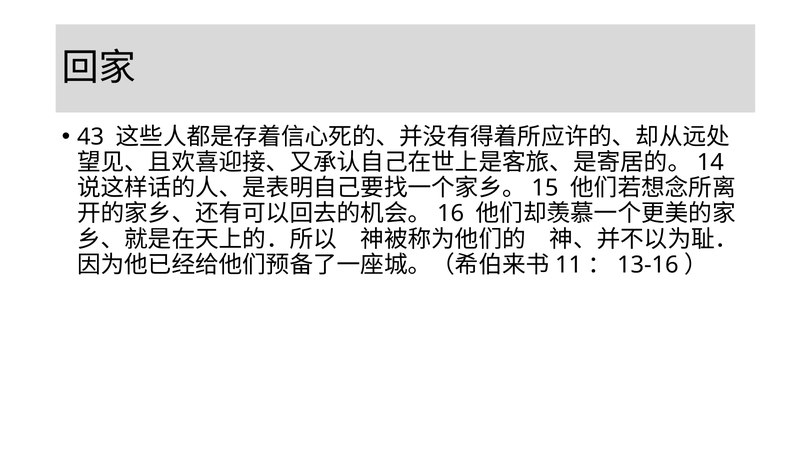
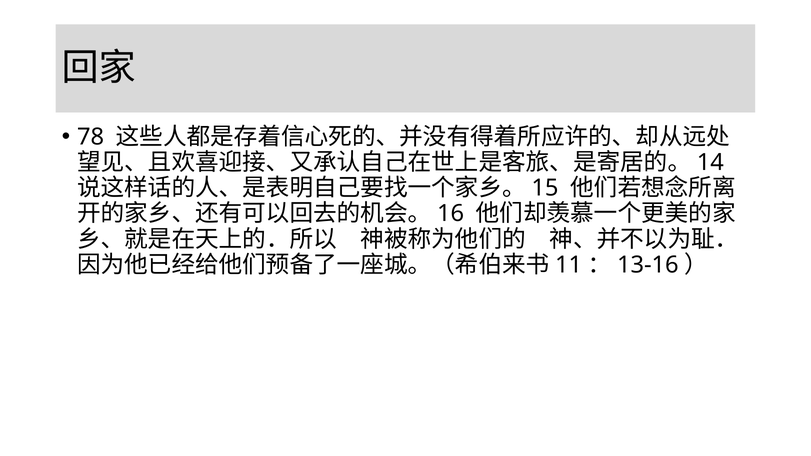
43: 43 -> 78 (91, 137)
